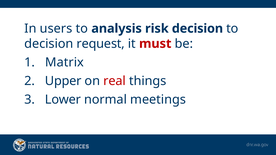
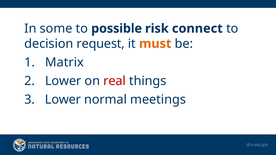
users: users -> some (56, 29)
analysis: analysis -> possible (117, 29)
risk decision: decision -> connect (197, 29)
must colour: red -> orange (155, 44)
Upper: Upper -> Lower (63, 81)
